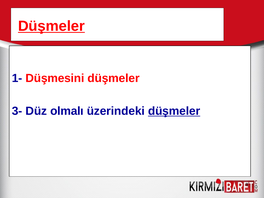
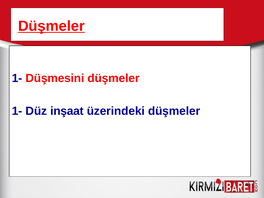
3-: 3- -> 1- (17, 111)
olmalı: olmalı -> inşaat (67, 111)
düşmeler underline: present -> none (174, 111)
